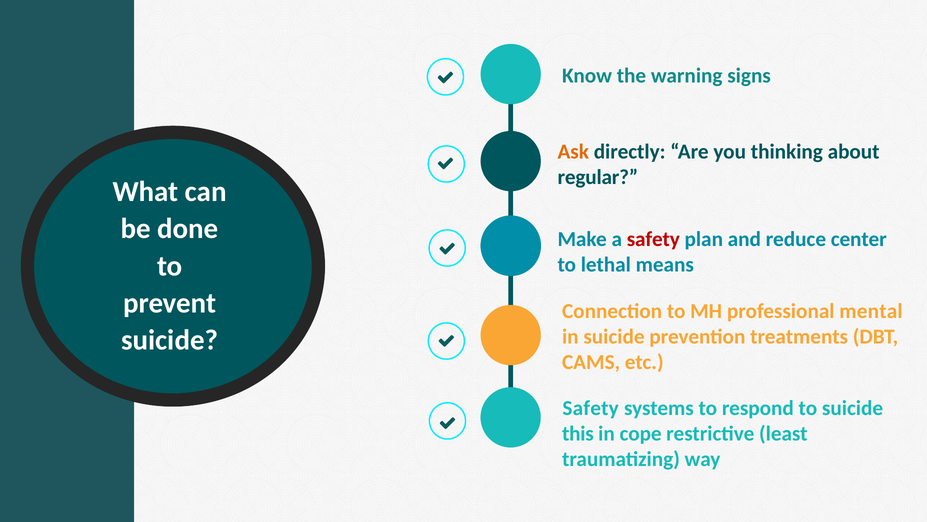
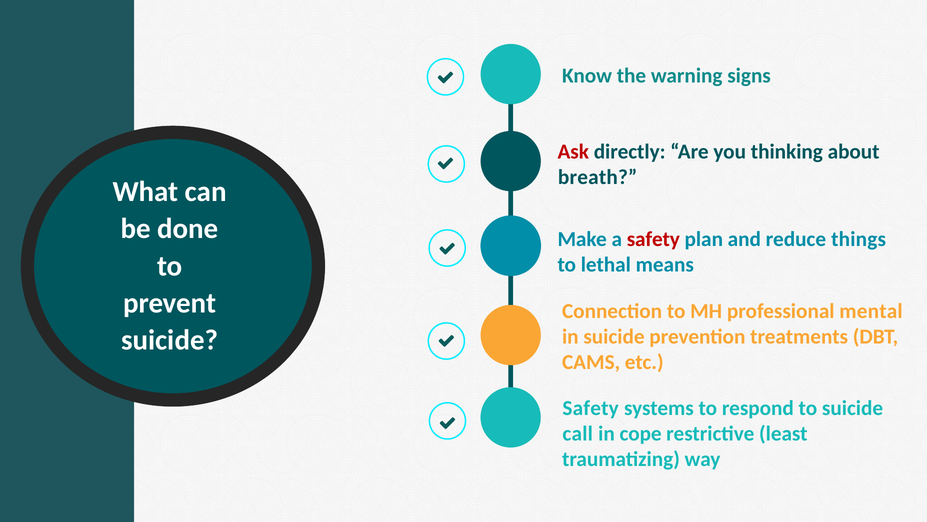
Ask colour: orange -> red (573, 151)
regular: regular -> breath (598, 177)
center: center -> things (859, 239)
this: this -> call (578, 433)
